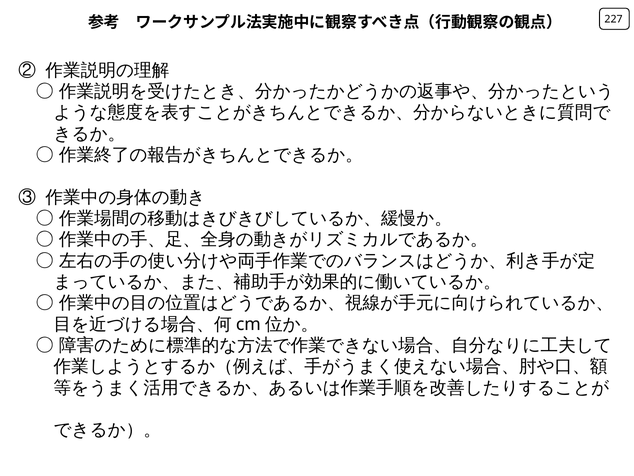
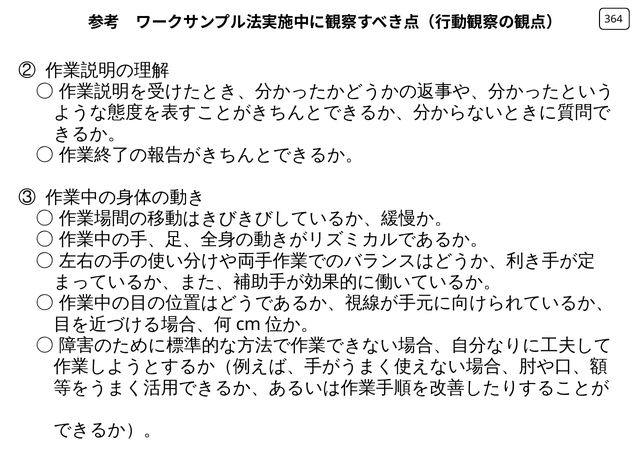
227: 227 -> 364 (614, 19)
